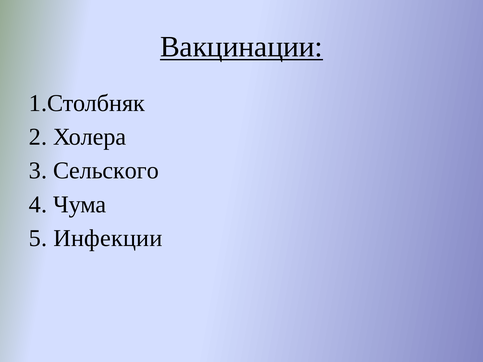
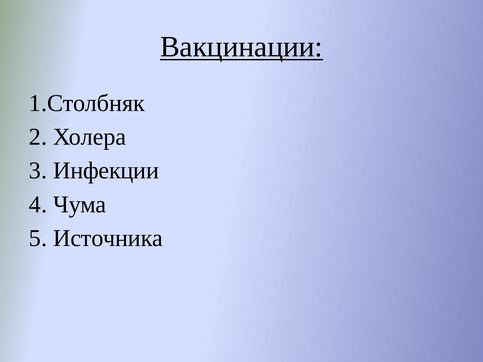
Сельского: Сельского -> Инфекции (106, 171)
Инфекции: Инфекции -> Источника (108, 238)
